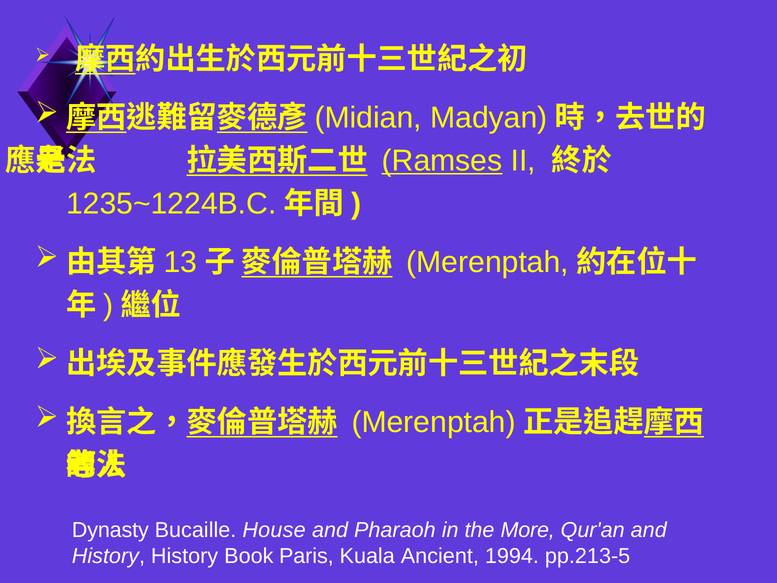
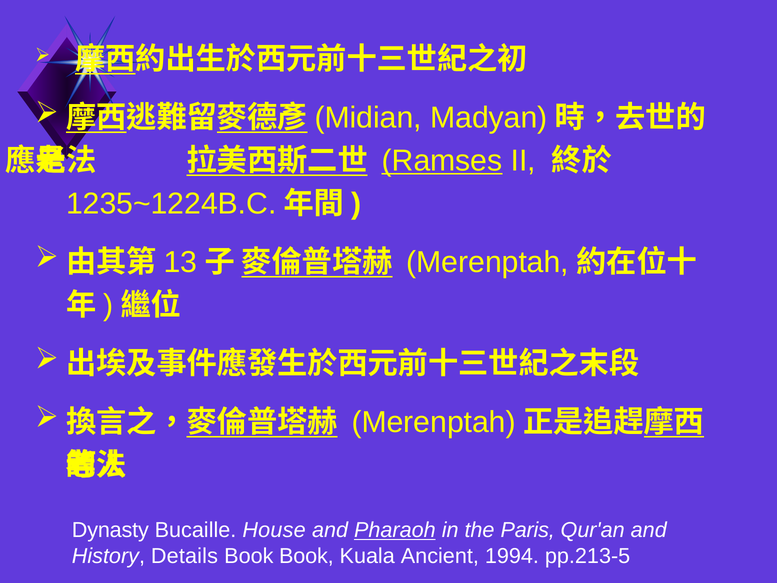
Pharaoh underline: none -> present (395, 530)
More: More -> Paris (528, 530)
History History: History -> Details (184, 556)
Book Paris: Paris -> Book (306, 556)
